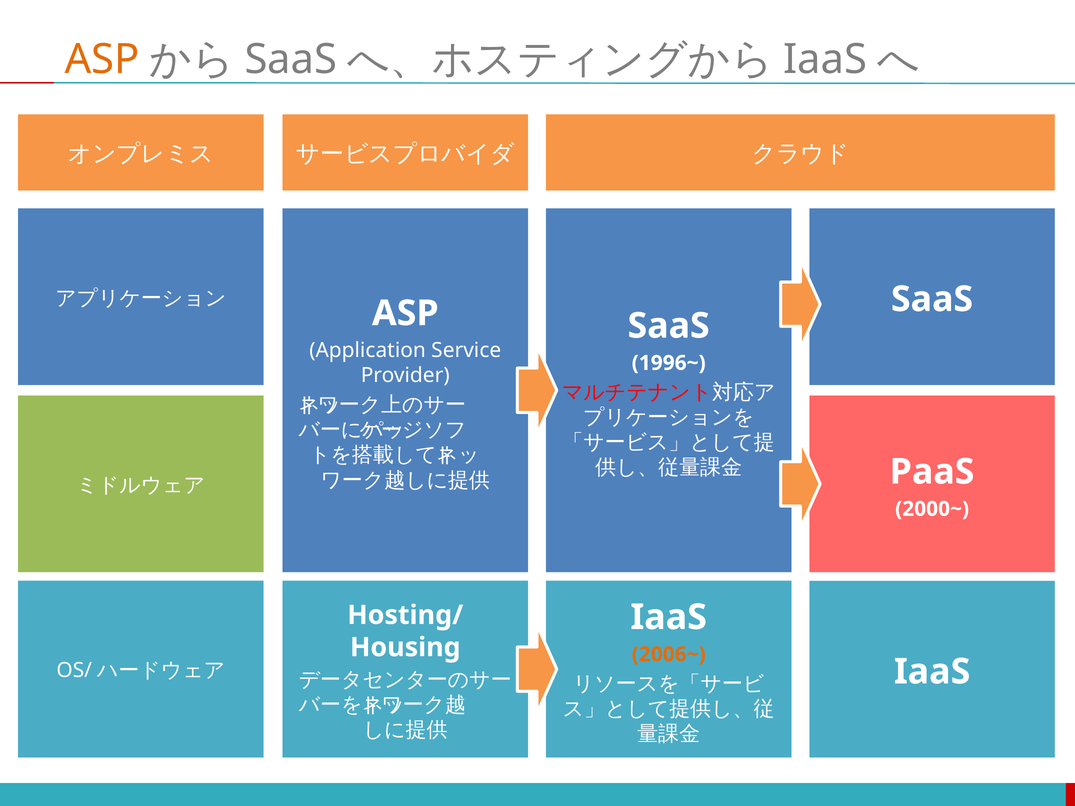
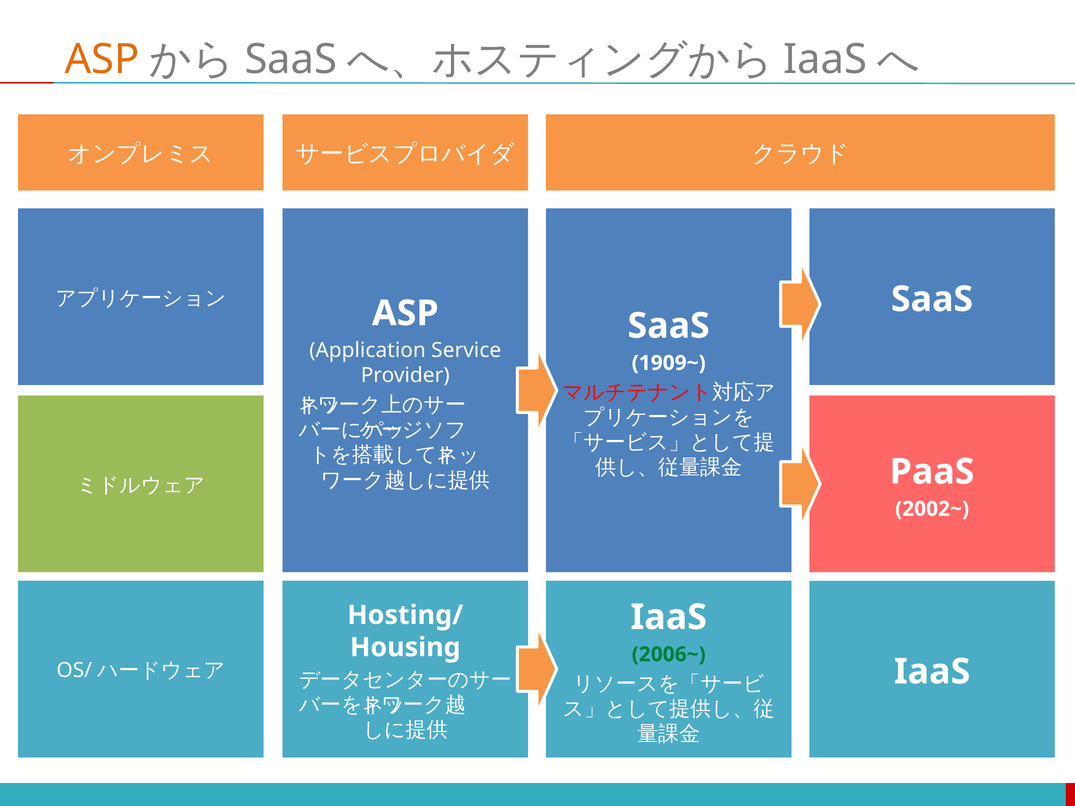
1996~: 1996~ -> 1909~ (669, 363)
2000~: 2000~ -> 2002~ (932, 509)
2006~ colour: orange -> green (669, 655)
